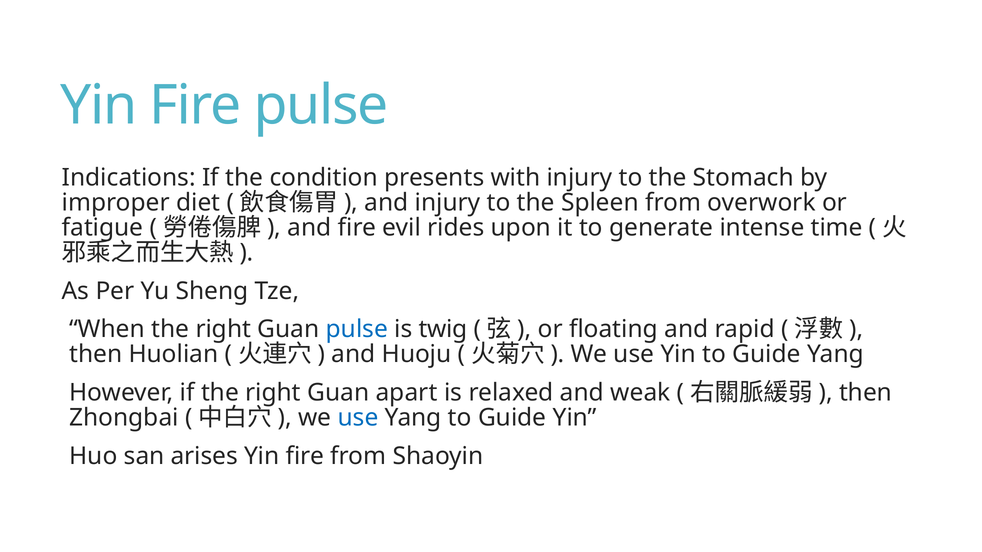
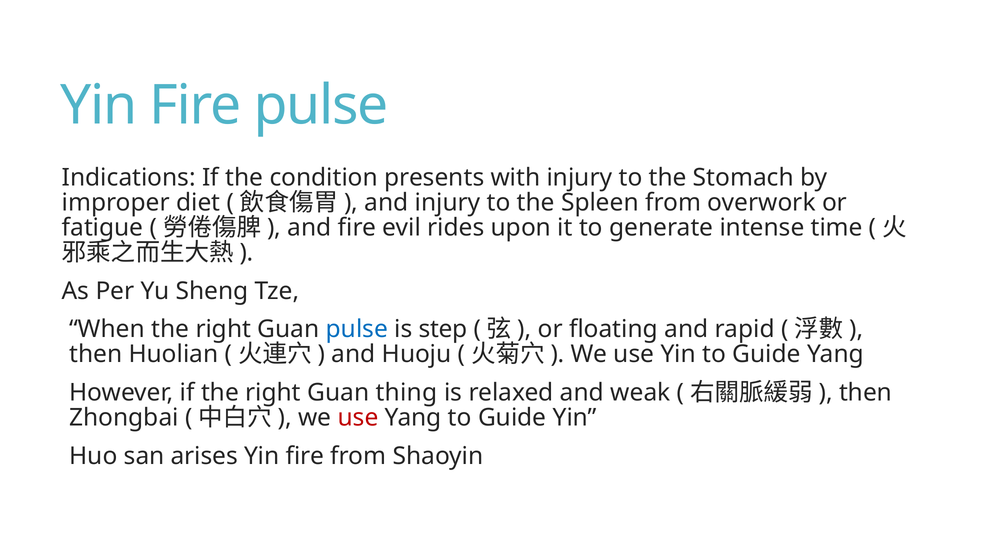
twig: twig -> step (443, 330)
apart: apart -> thing (406, 393)
use colour: blue -> red (358, 418)
